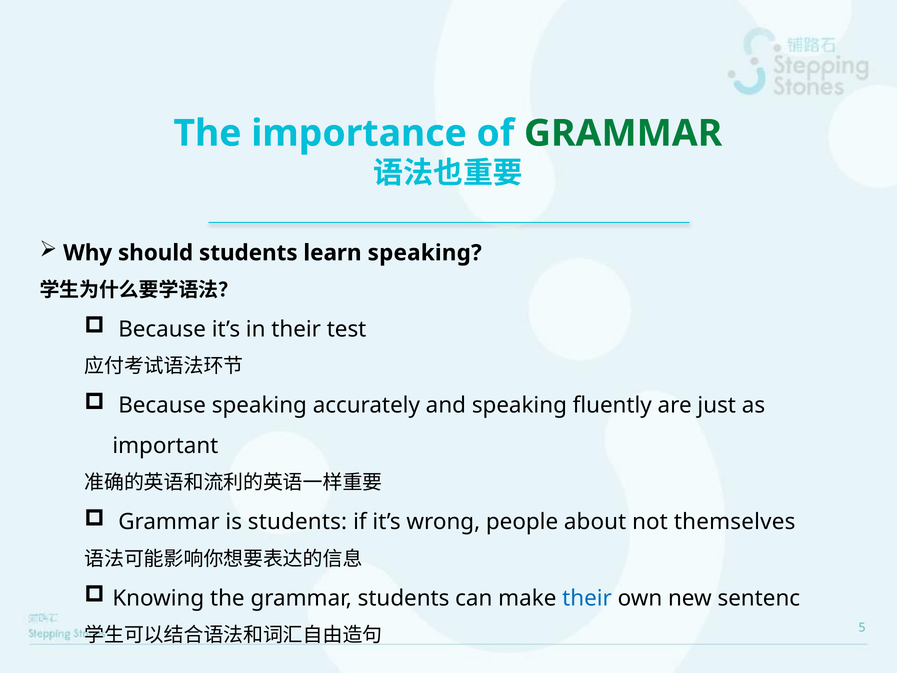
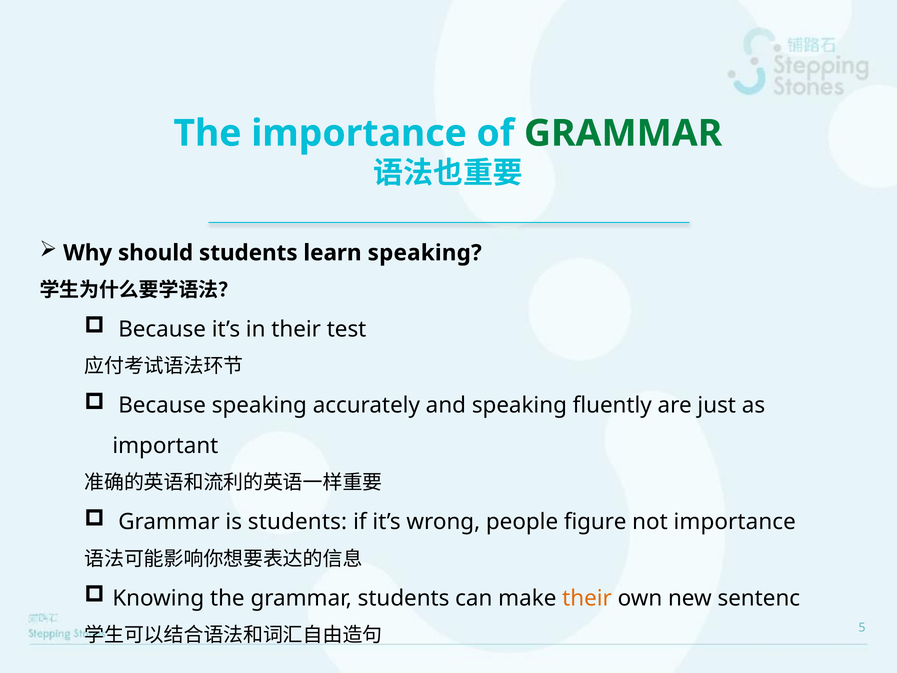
about: about -> figure (595, 522)
not themselves: themselves -> importance (735, 522)
their colour: blue -> orange (587, 598)
